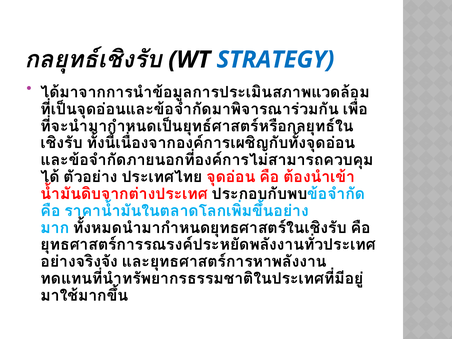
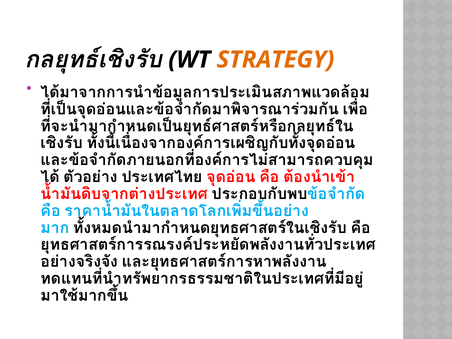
STRATEGY colour: blue -> orange (275, 60)
